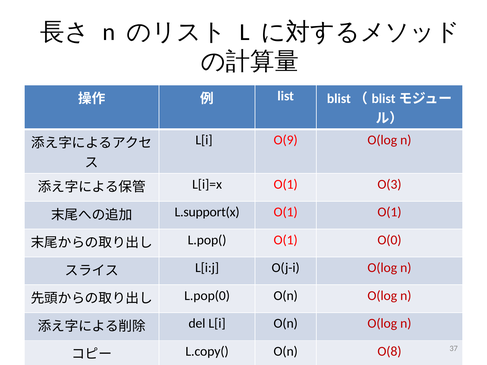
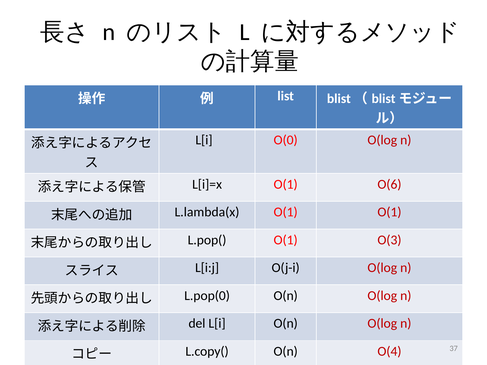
O(9: O(9 -> O(0 (286, 140)
O(3: O(3 -> O(6 (389, 184)
L.support(x: L.support(x -> L.lambda(x (207, 212)
O(0: O(0 -> O(3 (389, 240)
O(8: O(8 -> O(4 (389, 352)
